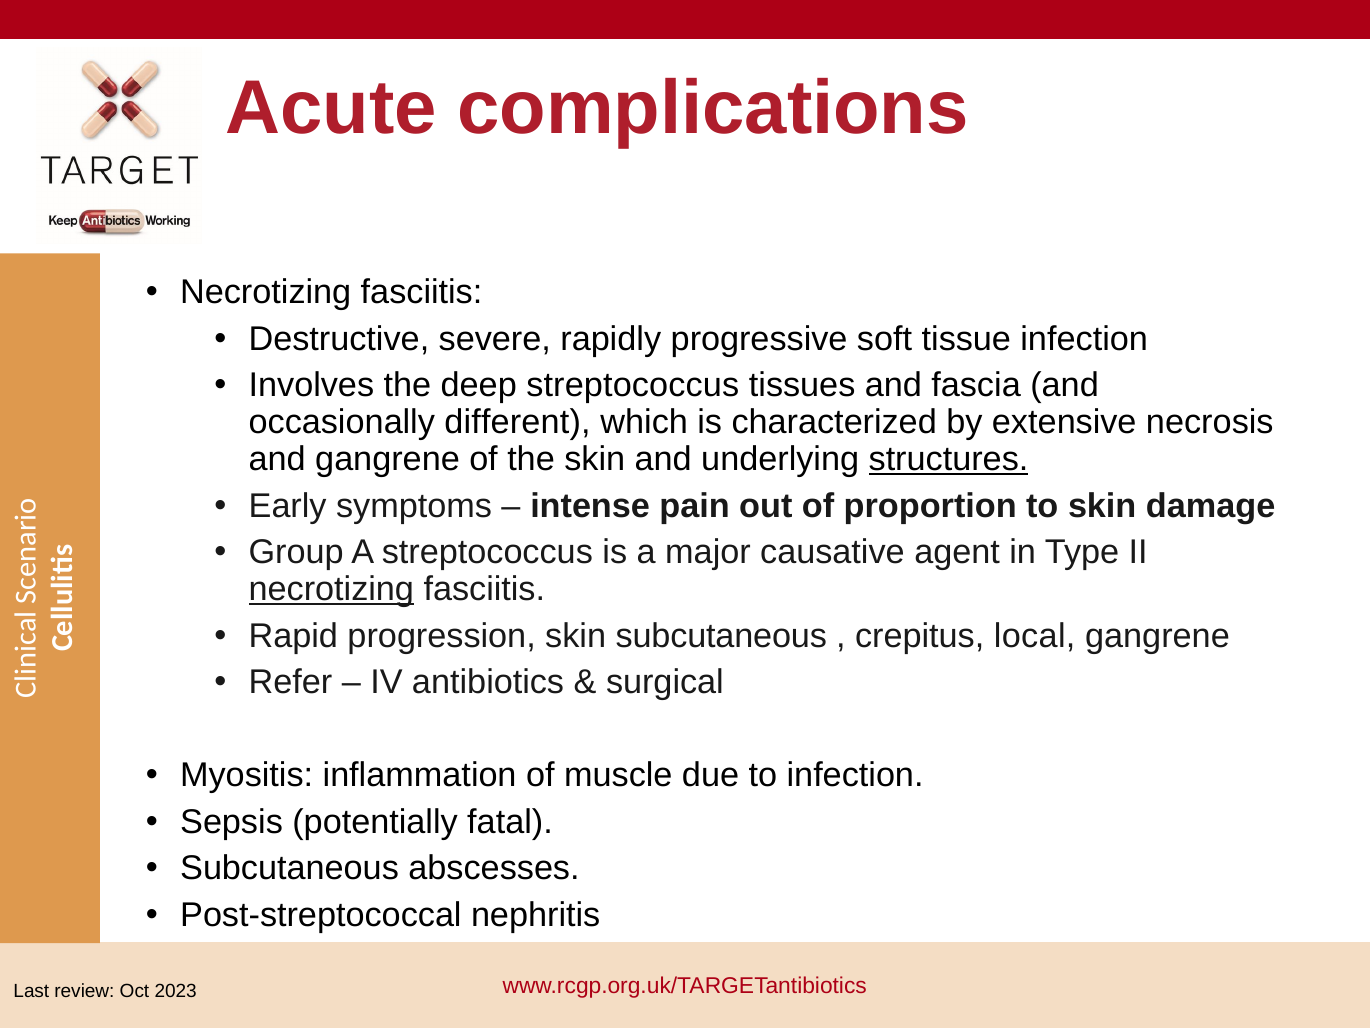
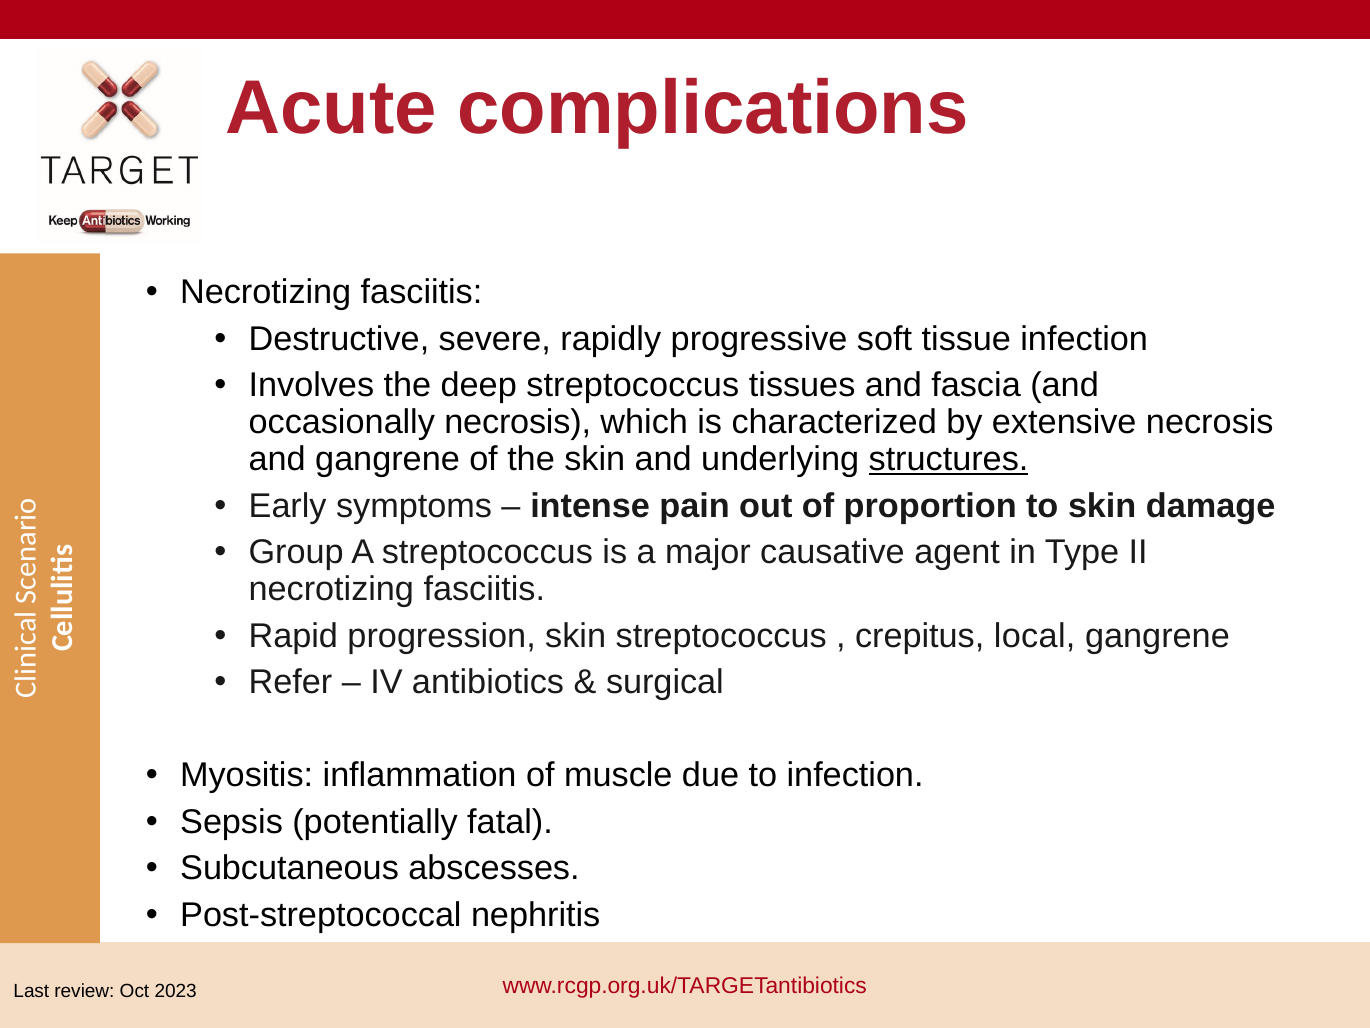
occasionally different: different -> necrosis (518, 422)
necrotizing underline: present -> none (331, 589)
skin subcutaneous: subcutaneous -> streptococcus (721, 636)
